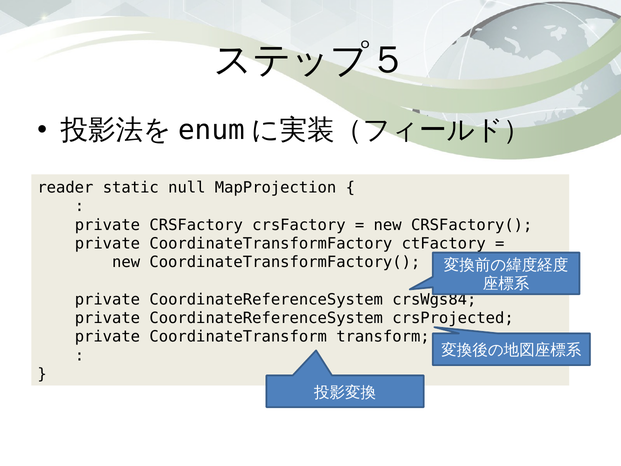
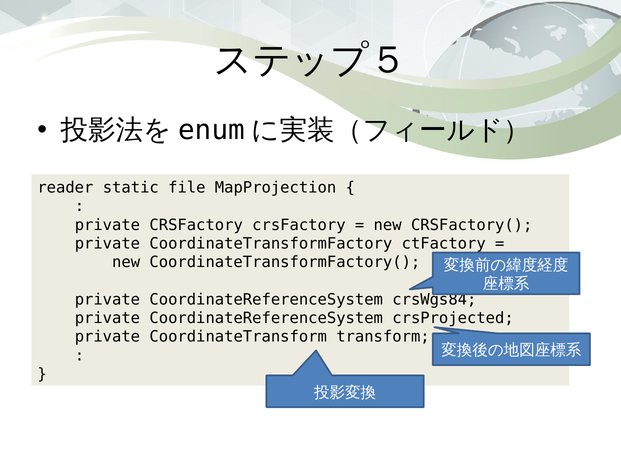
null: null -> file (187, 188)
